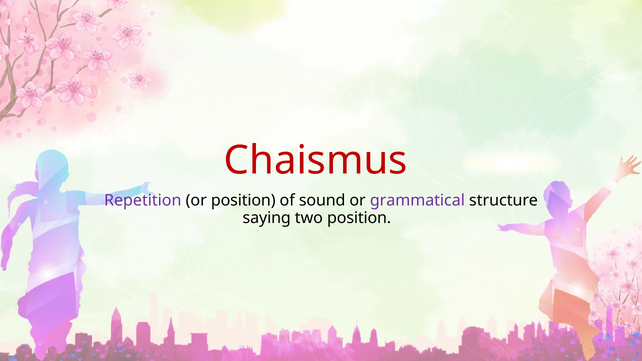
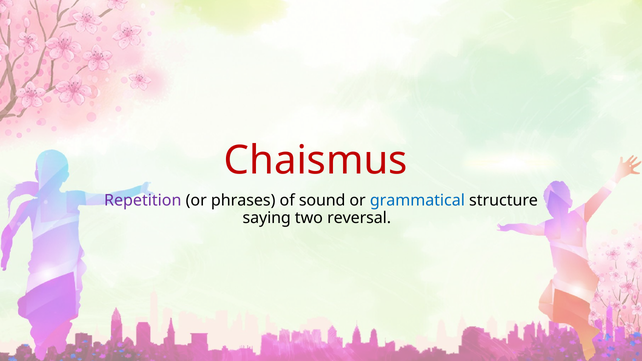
or position: position -> phrases (243, 201)
grammatical colour: purple -> blue (417, 201)
two position: position -> reversal (359, 218)
